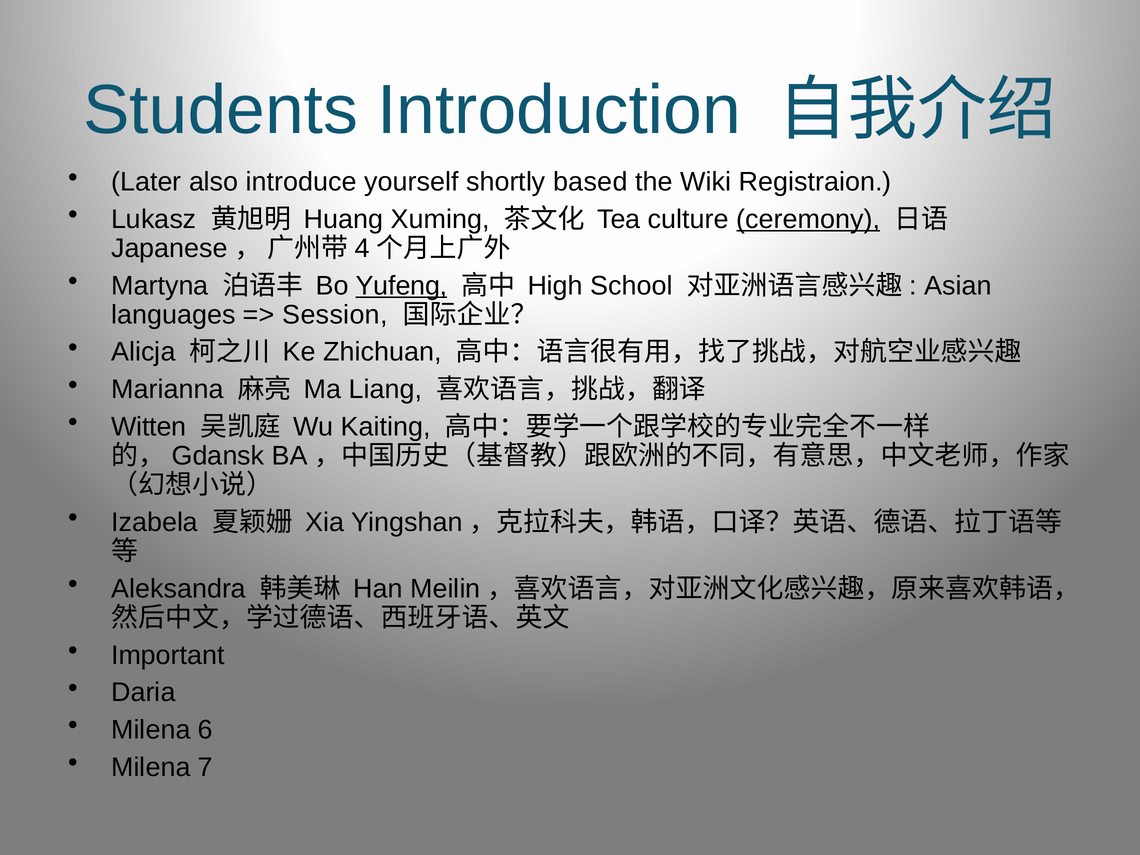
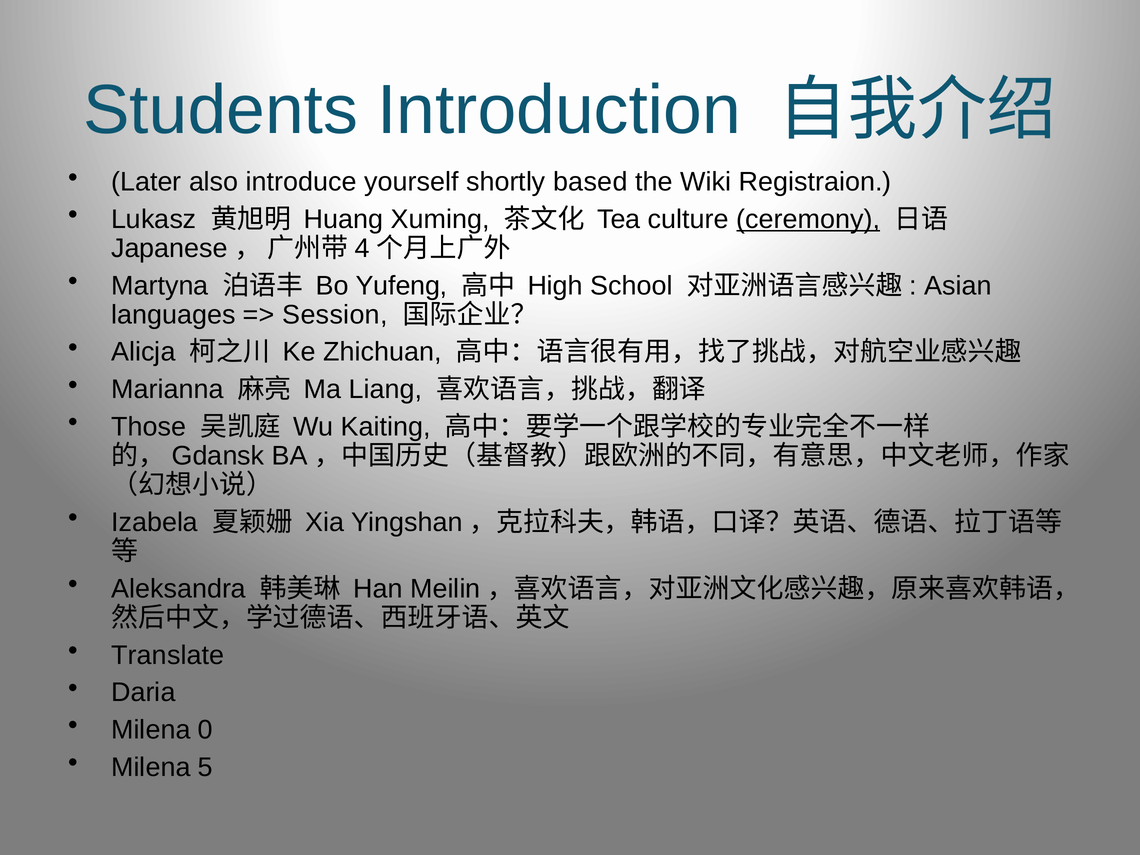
Yufeng underline: present -> none (402, 286)
Witten: Witten -> Those (149, 427)
Important: Important -> Translate (168, 655)
6: 6 -> 0 (205, 730)
7: 7 -> 5 (205, 767)
